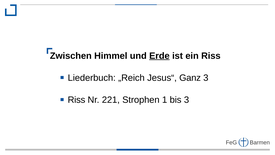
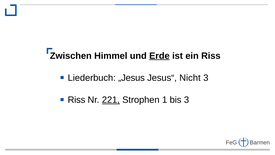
„Reich: „Reich -> „Jesus (131, 78)
Ganz: Ganz -> Nicht (190, 78)
221 underline: none -> present (111, 100)
